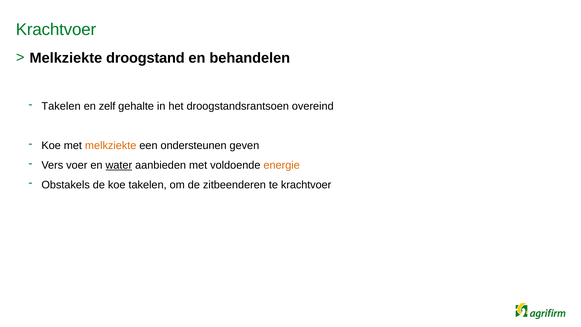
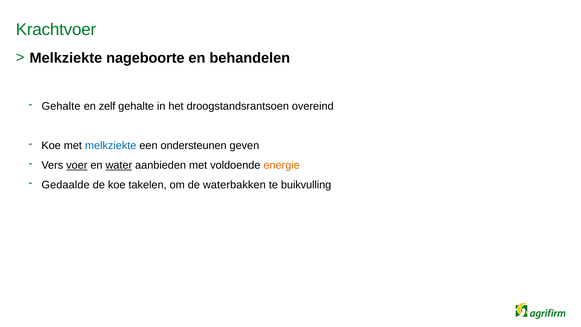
droogstand: droogstand -> nageboorte (145, 58)
Takelen: Takelen -> Gehalte (61, 106)
melkziekte colour: orange -> blue (111, 145)
voer underline: none -> present (77, 165)
Obstakels: Obstakels -> Gedaalde (66, 185)
zitbeenderen: zitbeenderen -> waterbakken (234, 185)
te krachtvoer: krachtvoer -> buikvulling (306, 185)
